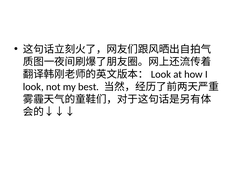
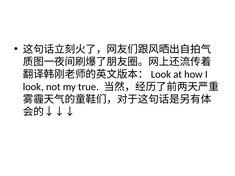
best: best -> true (88, 87)
